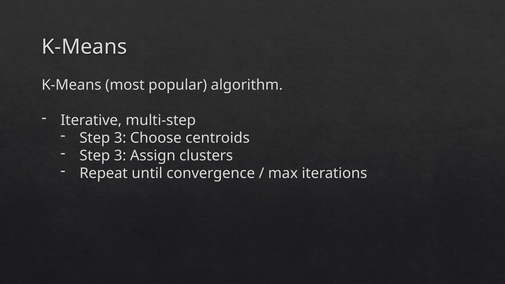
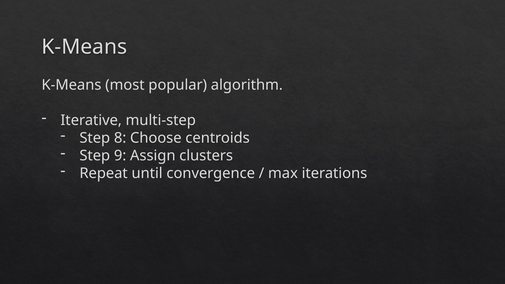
3: 3 -> 8 (120, 138)
3: 3 -> 9 (120, 156)
